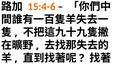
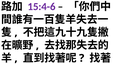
15:4-6 colour: orange -> purple (42, 7)
